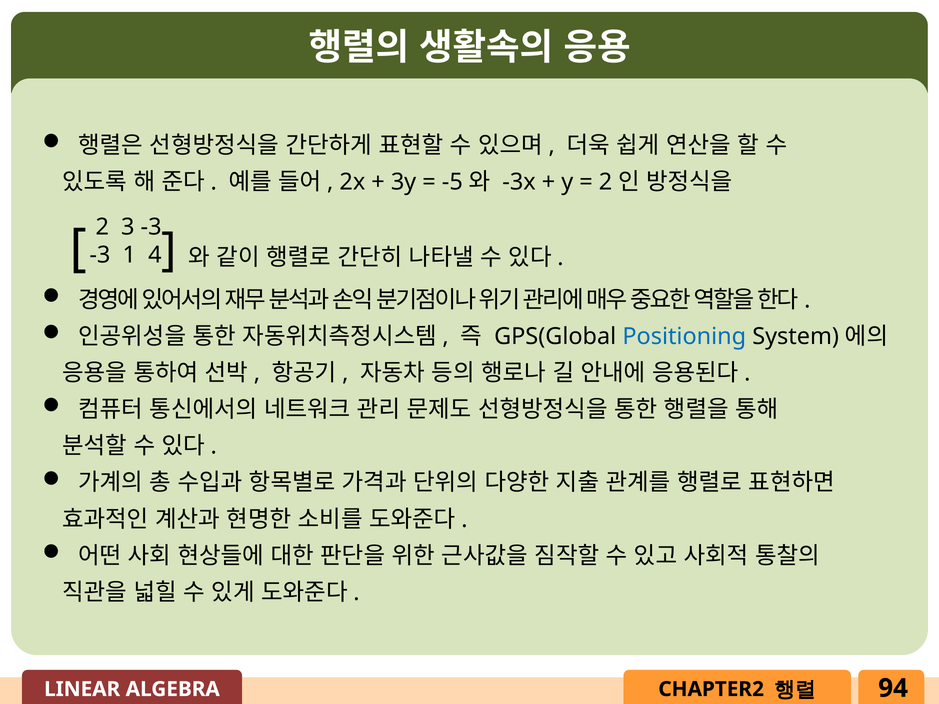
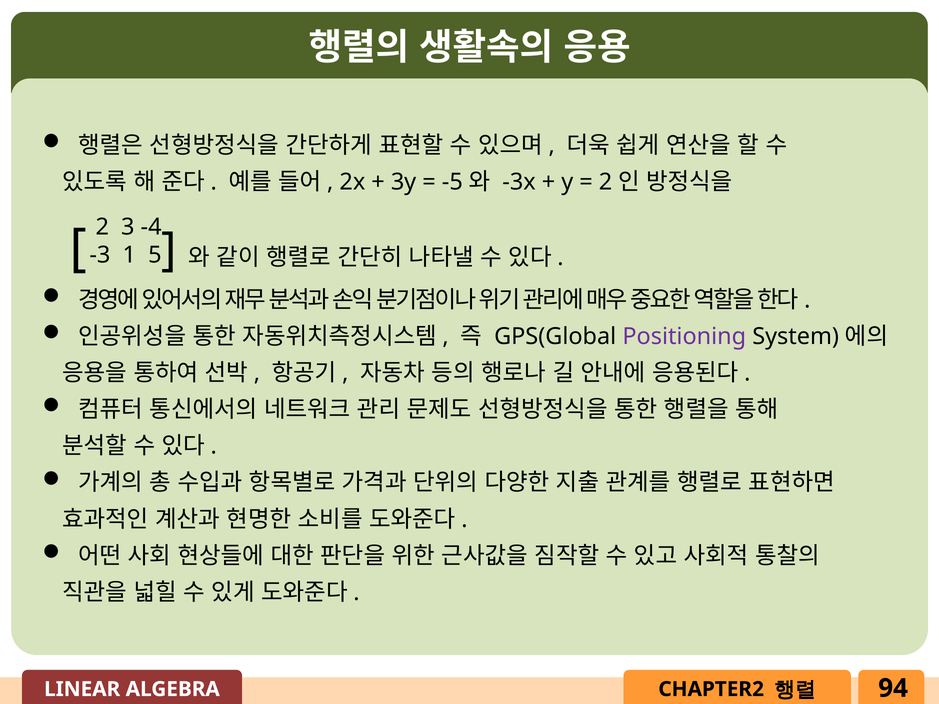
3 -3: -3 -> -4 (151, 227)
4: 4 -> 5 (155, 255)
Positioning colour: blue -> purple (684, 336)
